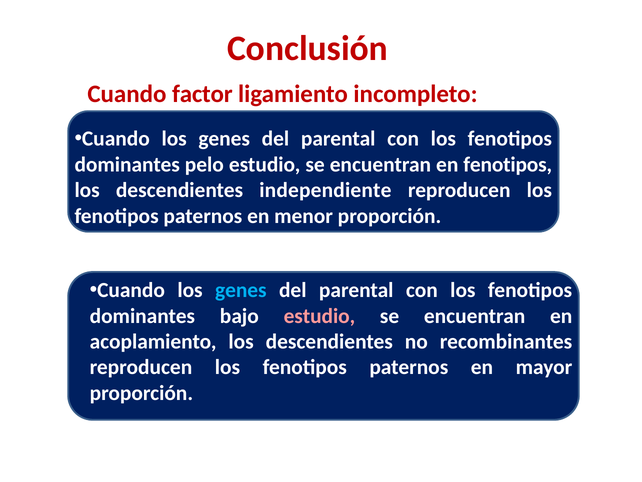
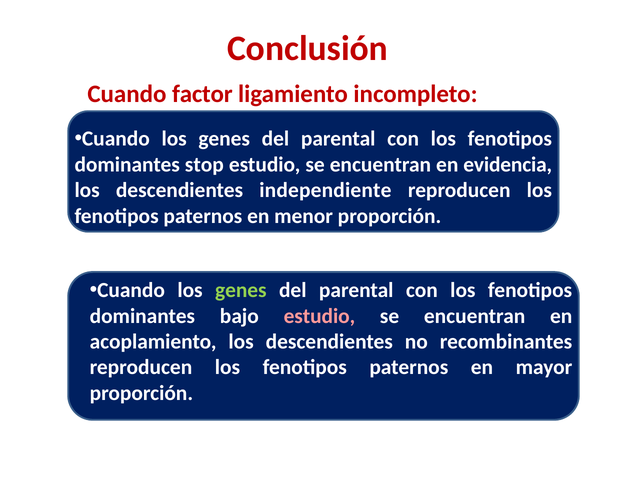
pelo: pelo -> stop (204, 164)
en fenotipos: fenotipos -> evidencia (508, 164)
genes colour: light blue -> light green (241, 290)
